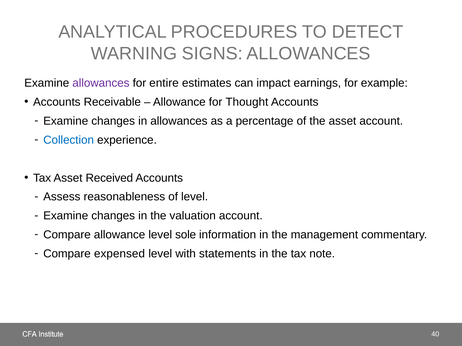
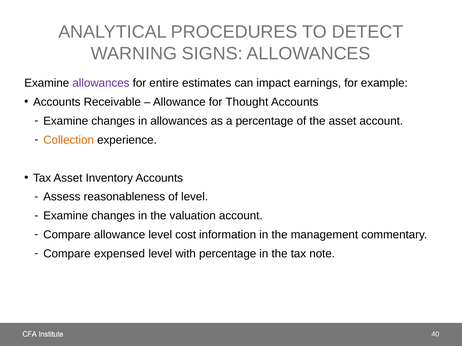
Collection colour: blue -> orange (69, 140)
Received: Received -> Inventory (109, 178)
sole: sole -> cost (186, 235)
with statements: statements -> percentage (228, 254)
